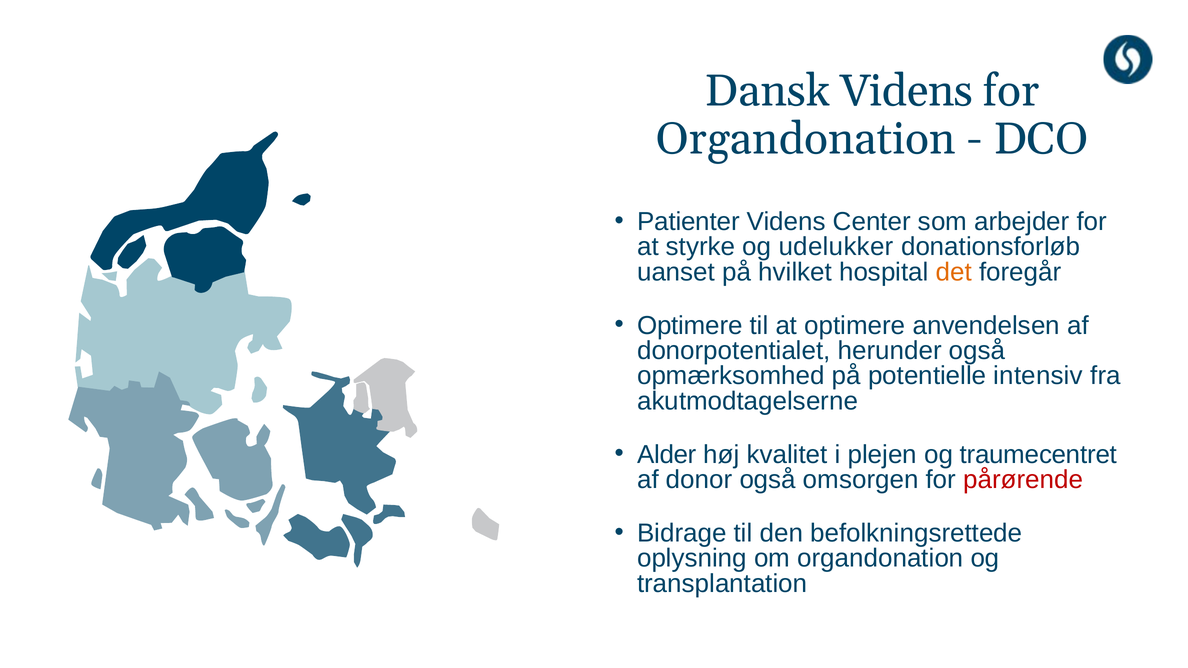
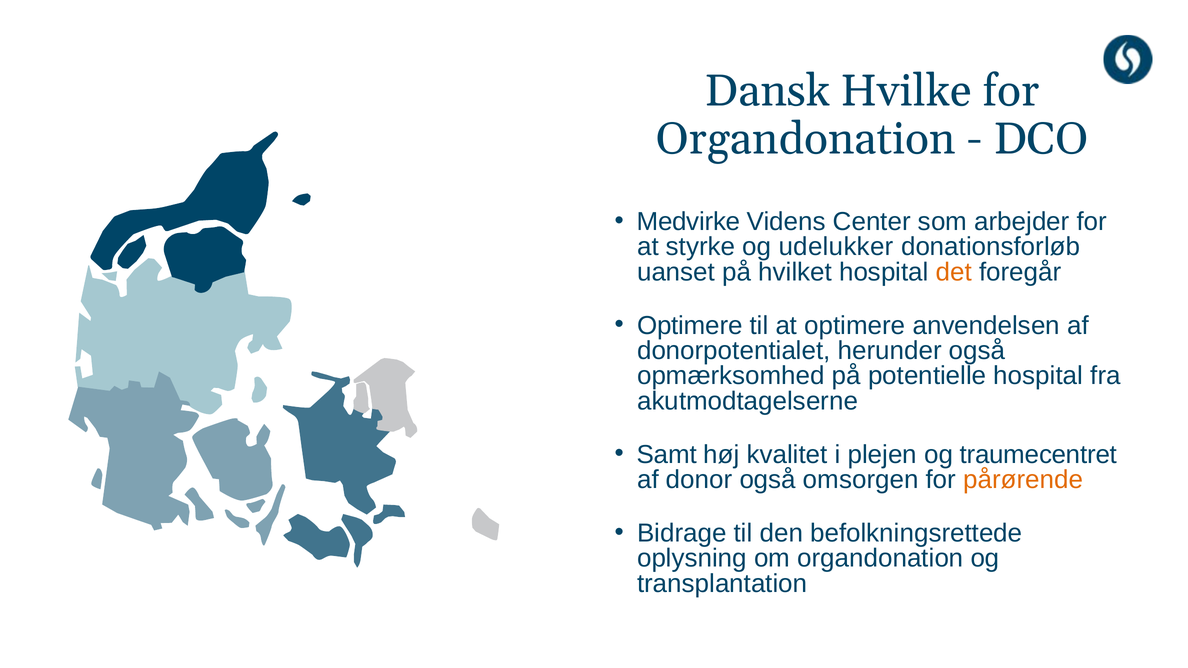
Dansk Videns: Videns -> Hvilke (906, 91)
Patienter: Patienter -> Medvirke (688, 222)
potentielle intensiv: intensiv -> hospital (1038, 376)
Alder: Alder -> Samt (667, 455)
pårørende colour: red -> orange (1023, 480)
